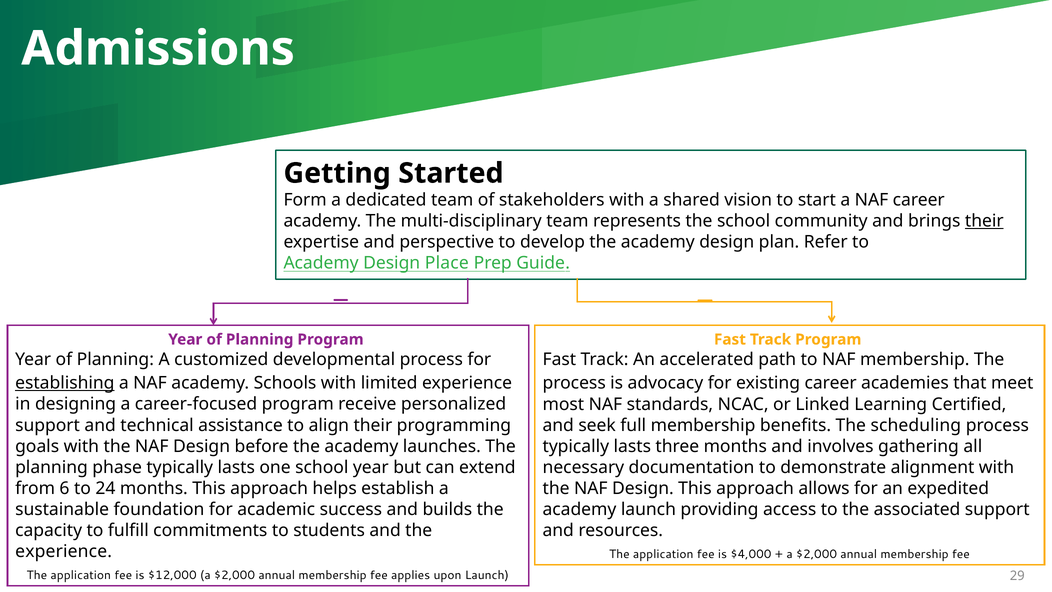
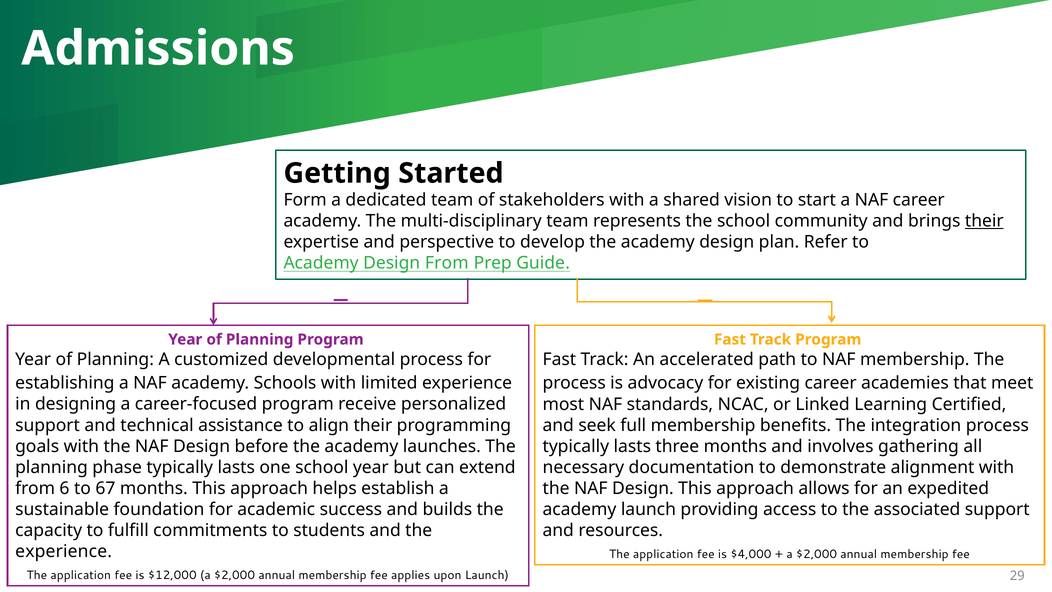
Design Place: Place -> From (447, 263)
establishing underline: present -> none (65, 383)
scheduling: scheduling -> integration (916, 425)
24: 24 -> 67 (105, 488)
